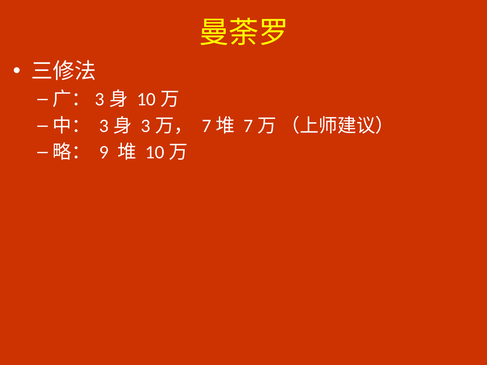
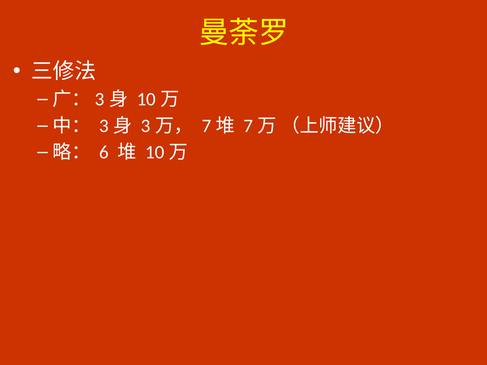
9: 9 -> 6 (104, 152)
